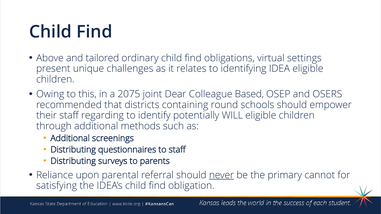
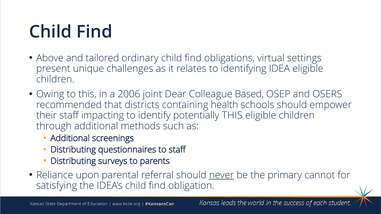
2075: 2075 -> 2006 (129, 94)
round: round -> health (224, 105)
regarding: regarding -> impacting (103, 116)
potentially WILL: WILL -> THIS (232, 116)
